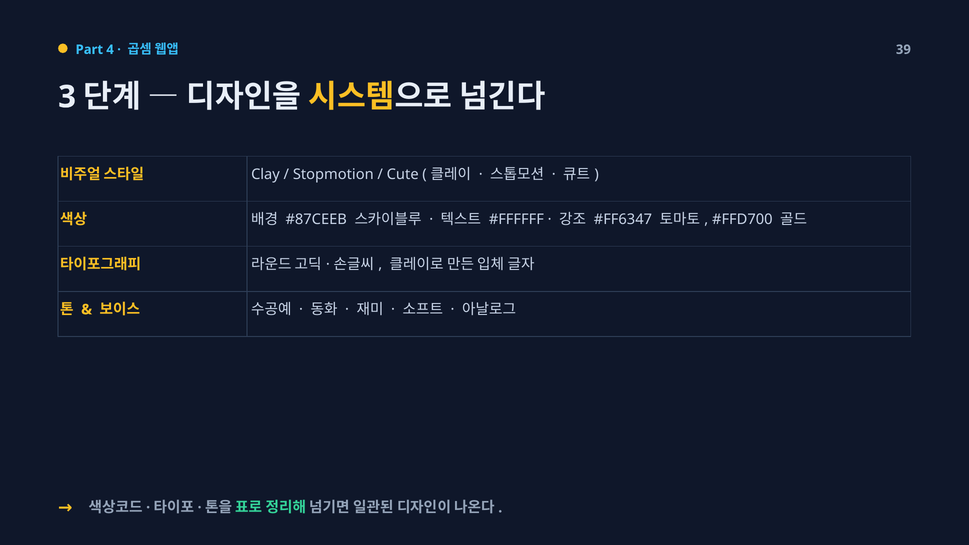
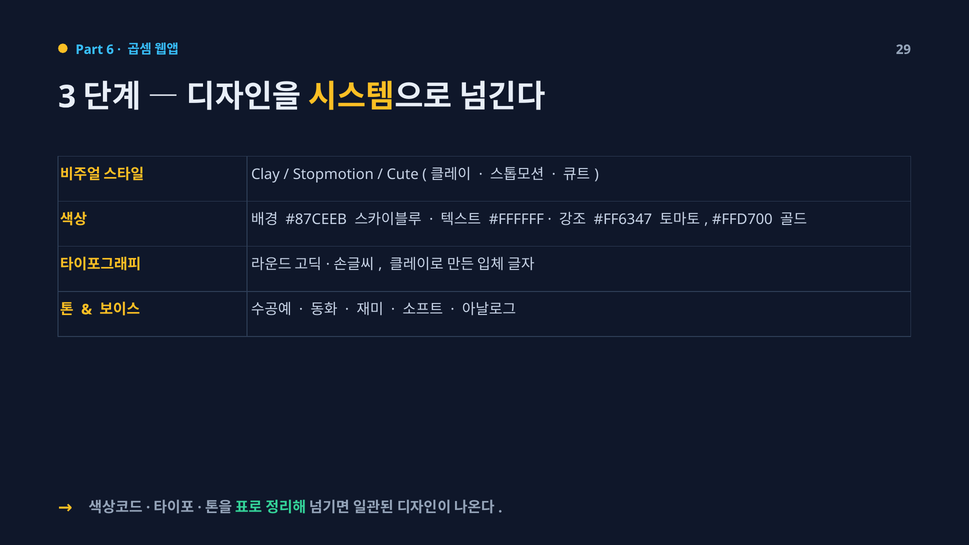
4: 4 -> 6 (110, 50)
39: 39 -> 29 (903, 50)
